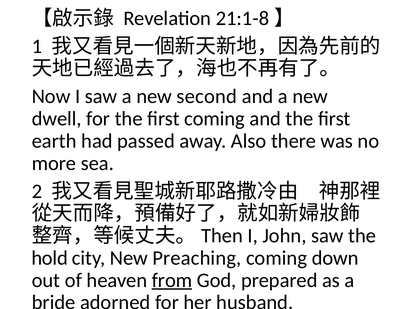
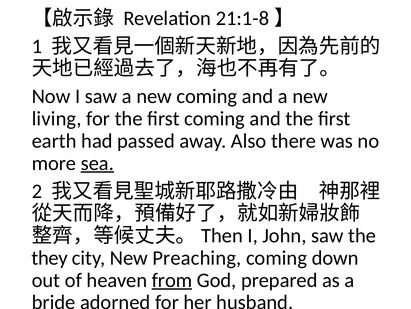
new second: second -> coming (207, 96)
dwell: dwell -> living (57, 118)
sea underline: none -> present (97, 163)
hold: hold -> they (50, 257)
